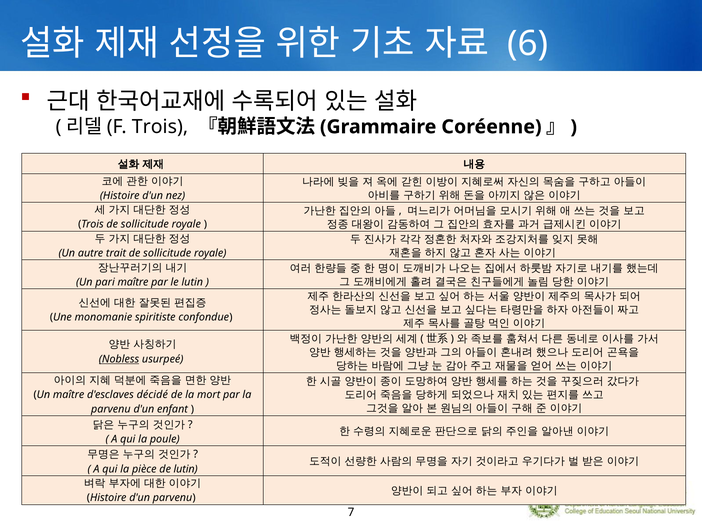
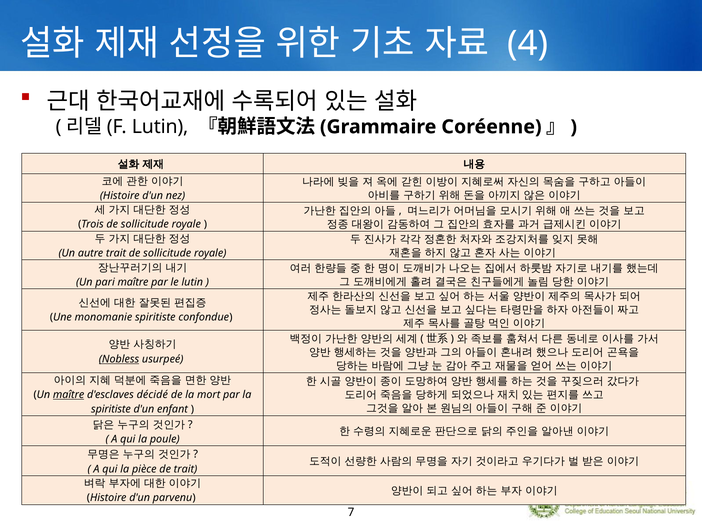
6: 6 -> 4 (528, 44)
Trois: Trois -> Lutin (160, 127)
maître underline: none -> present (69, 395)
parvenu: parvenu -> spiritiste (111, 410)
de lutin: lutin -> trait (186, 469)
